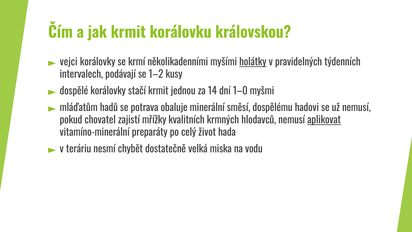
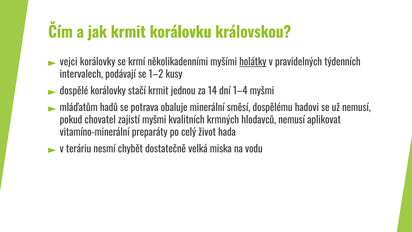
1–0: 1–0 -> 1–4 (240, 91)
zajistí mřížky: mřížky -> myšmi (154, 120)
aplikovat underline: present -> none (324, 120)
